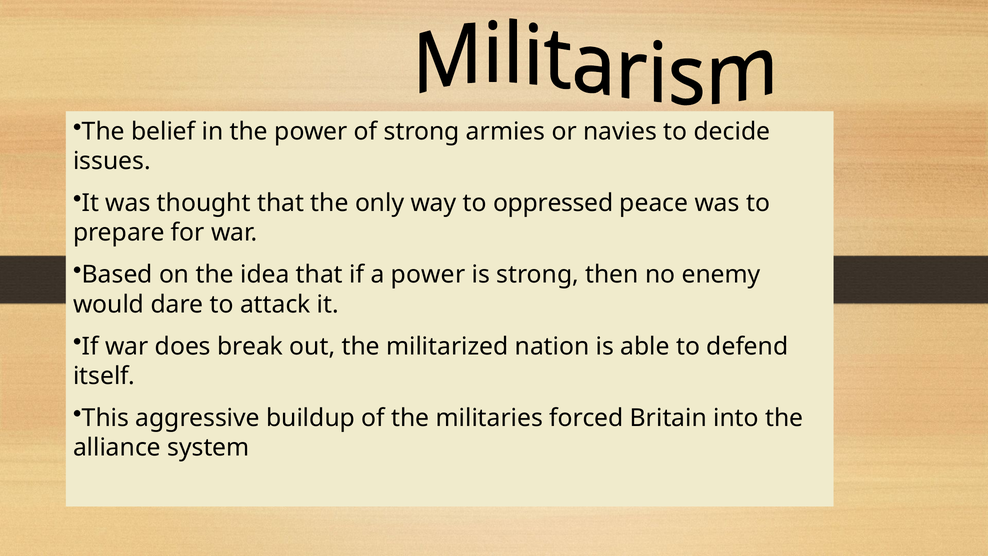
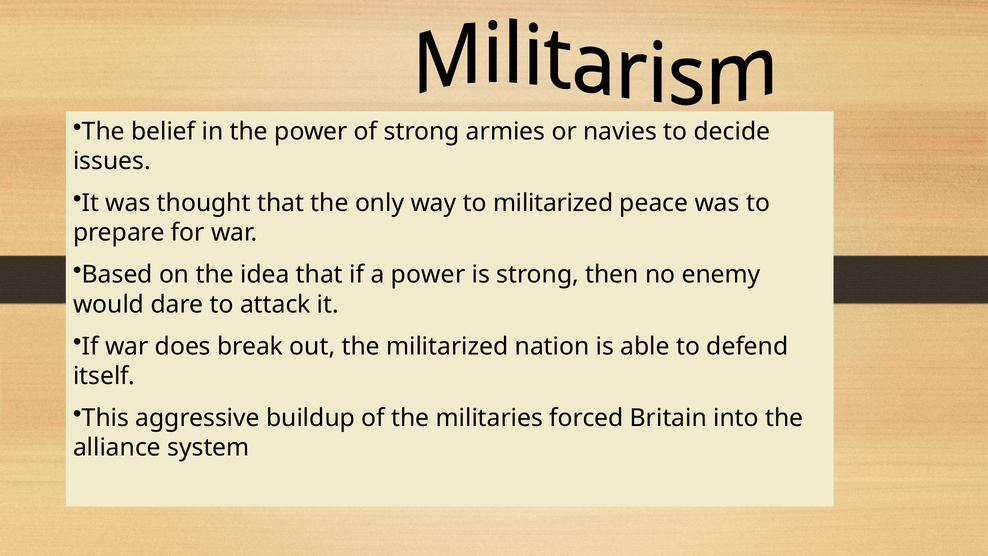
to oppressed: oppressed -> militarized (553, 203)
